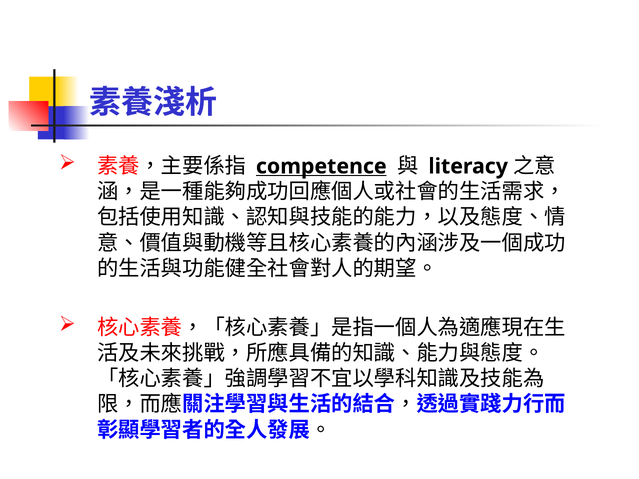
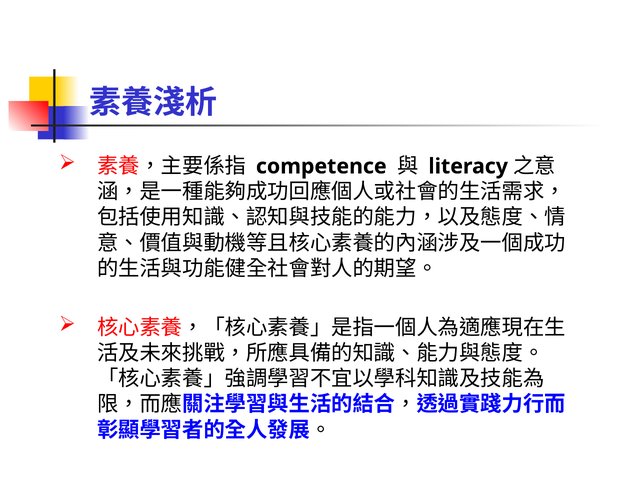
competence underline: present -> none (321, 166)
